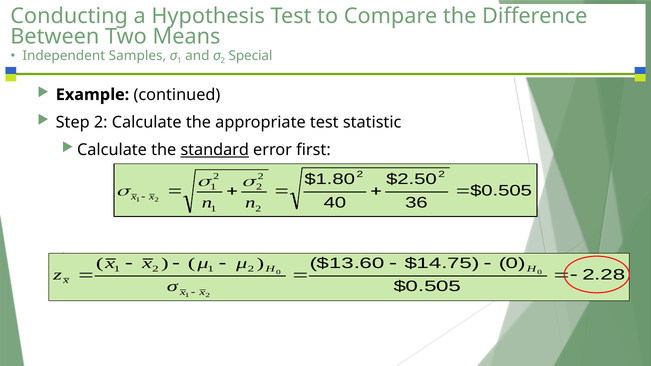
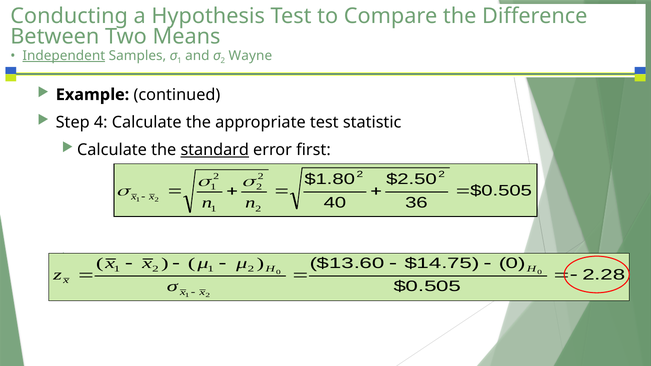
Independent underline: none -> present (64, 56)
Special: Special -> Wayne (250, 56)
Step 2: 2 -> 4 (101, 122)
